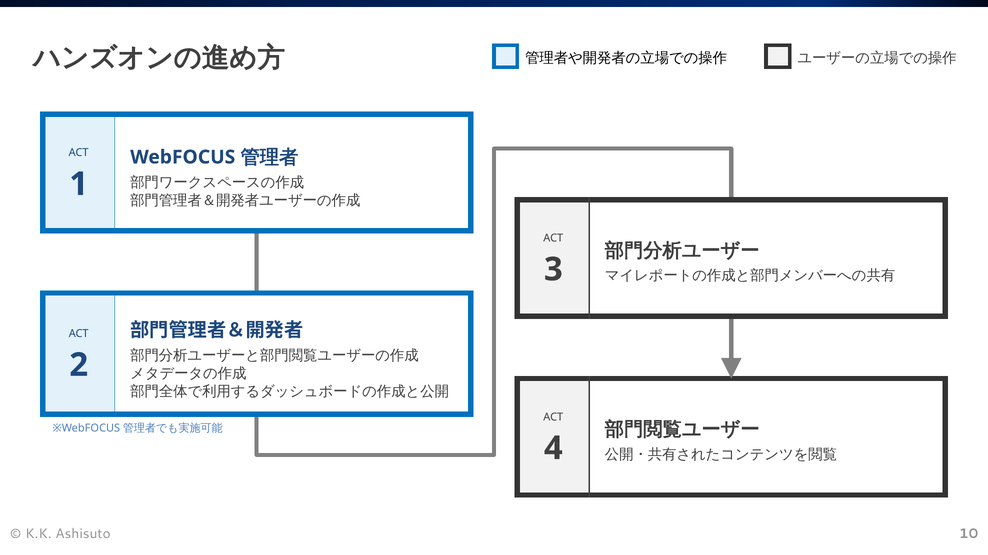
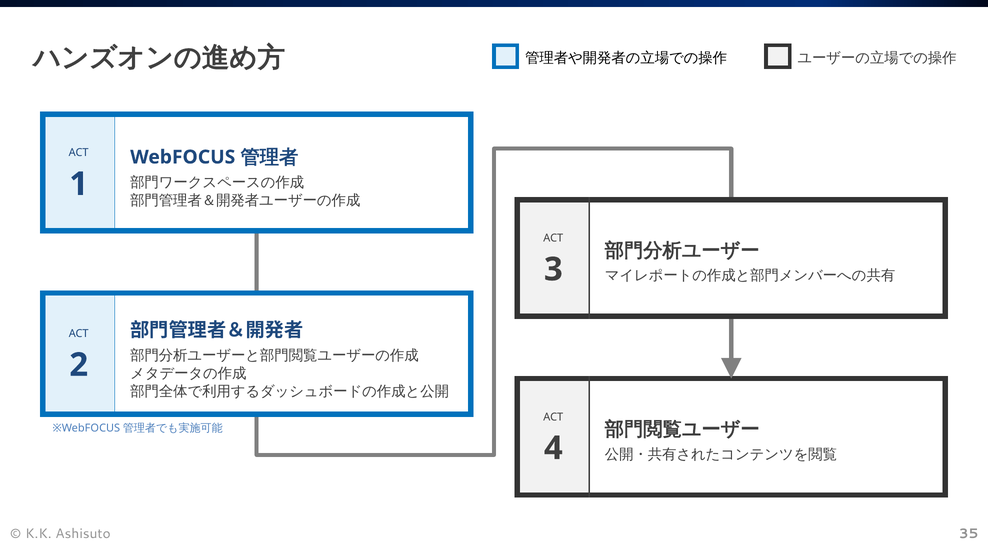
10: 10 -> 35 (969, 535)
